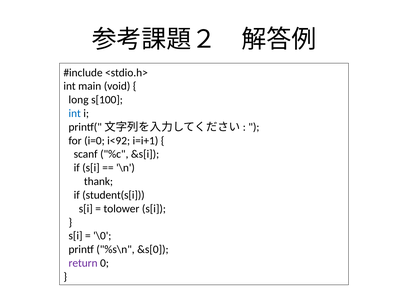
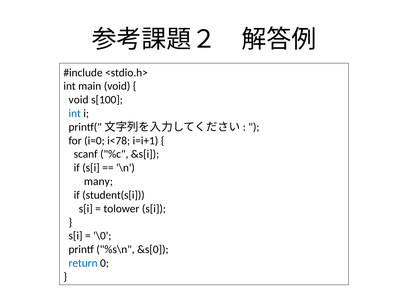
long: long -> void (79, 100)
i<92: i<92 -> i<78 (119, 141)
thank: thank -> many (98, 181)
return colour: purple -> blue (83, 263)
